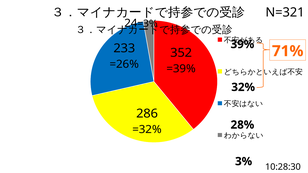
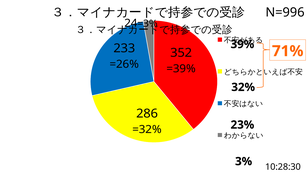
N=321: N=321 -> N=996 (285, 13)
28%: 28% -> 23% (242, 125)
